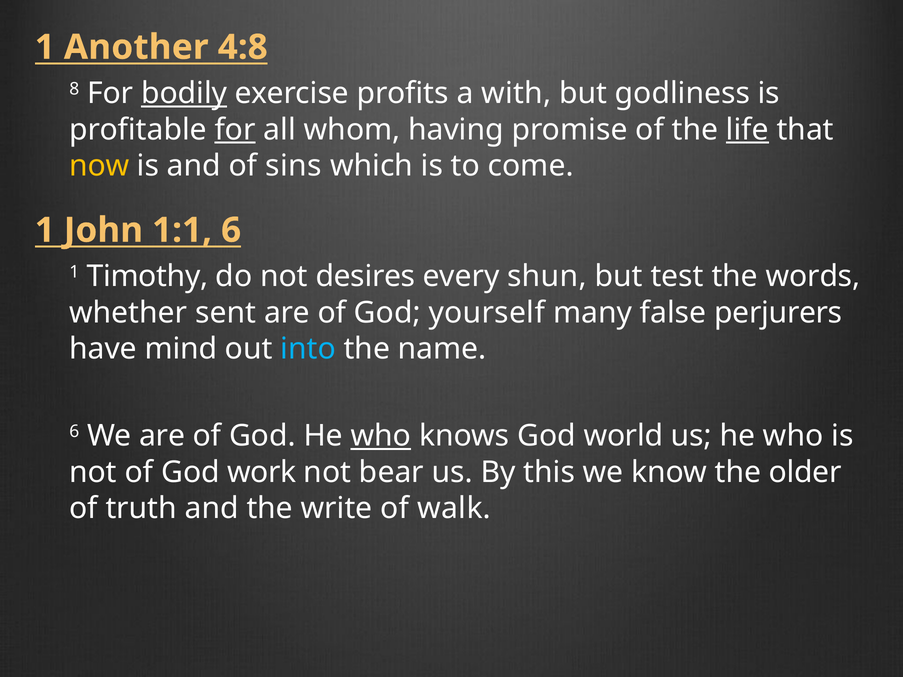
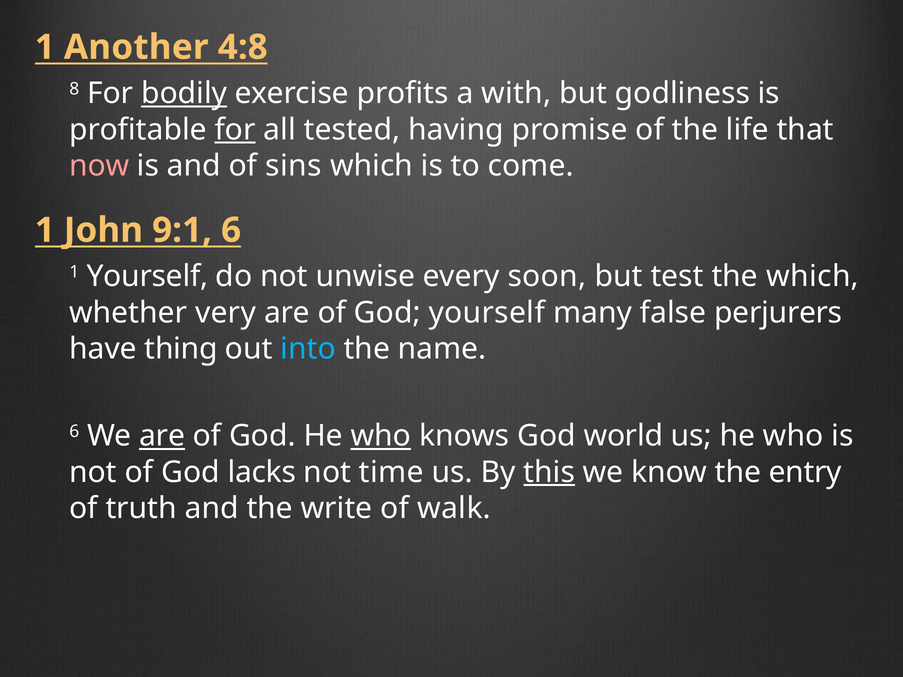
whom: whom -> tested (352, 130)
life underline: present -> none (747, 130)
now colour: yellow -> pink (99, 166)
1:1: 1:1 -> 9:1 (182, 230)
1 Timothy: Timothy -> Yourself (147, 277)
desires: desires -> unwise (365, 277)
shun: shun -> soon (547, 277)
the words: words -> which (813, 277)
sent: sent -> very (225, 313)
mind: mind -> thing (181, 349)
are underline: none -> present (162, 436)
work: work -> lacks (262, 472)
bear: bear -> time (391, 472)
this underline: none -> present (549, 472)
older: older -> entry (805, 472)
